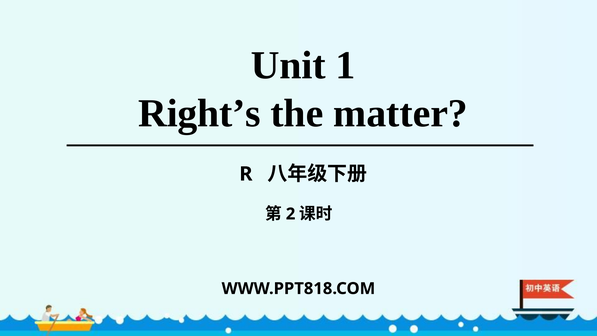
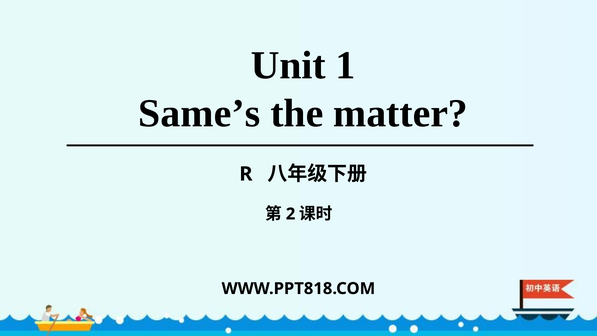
Right’s: Right’s -> Same’s (199, 113)
